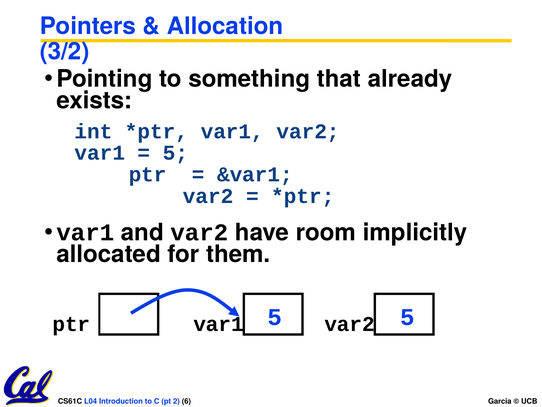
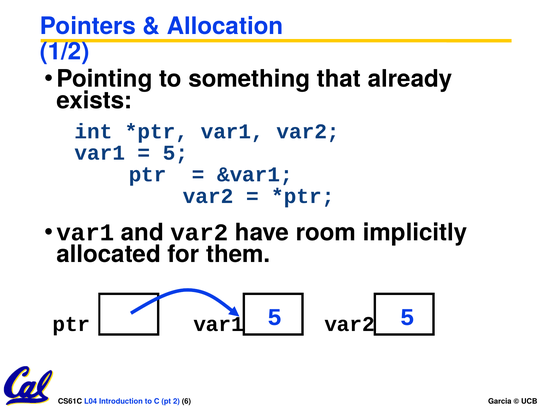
3/2: 3/2 -> 1/2 (65, 51)
